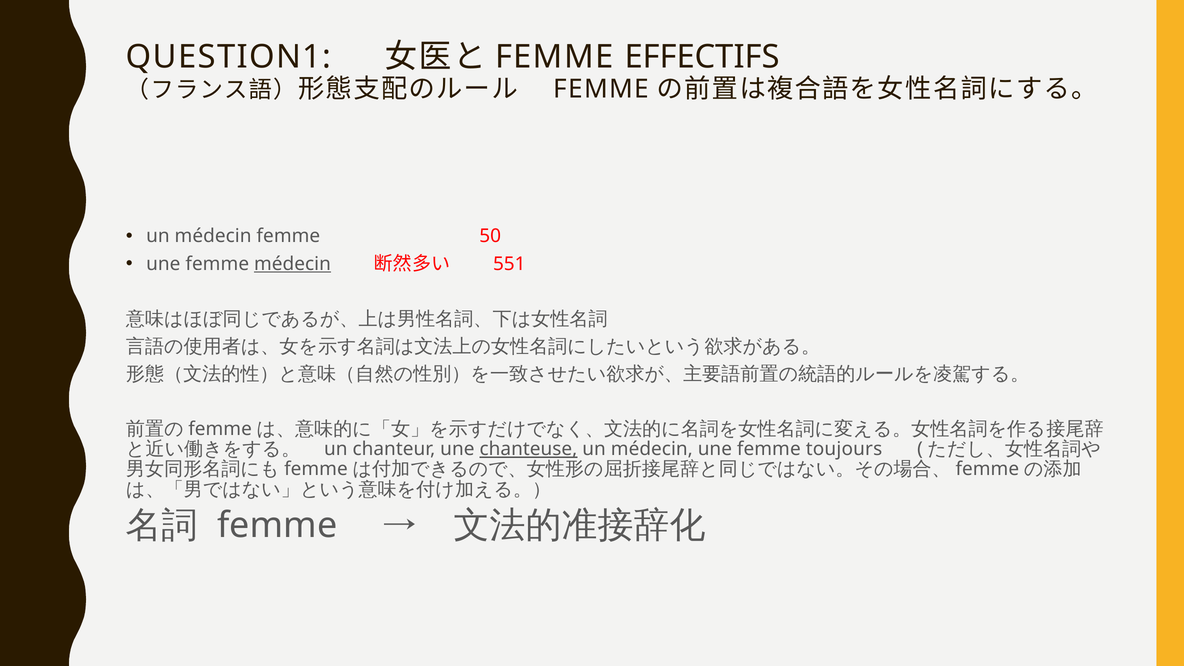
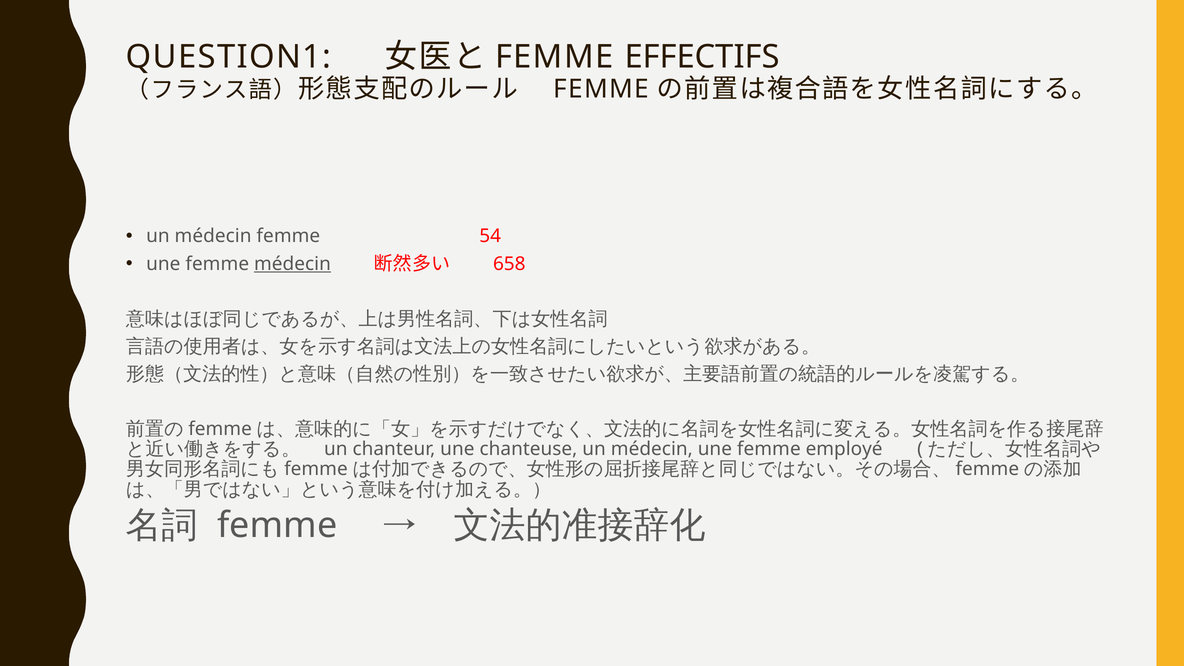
50: 50 -> 54 (490, 236)
551: 551 -> 658 (509, 264)
chanteuse underline: present -> none (528, 449)
toujours: toujours -> employé (844, 449)
